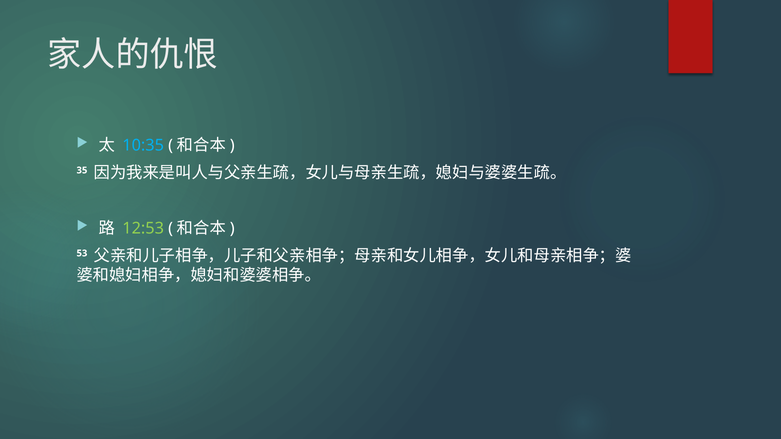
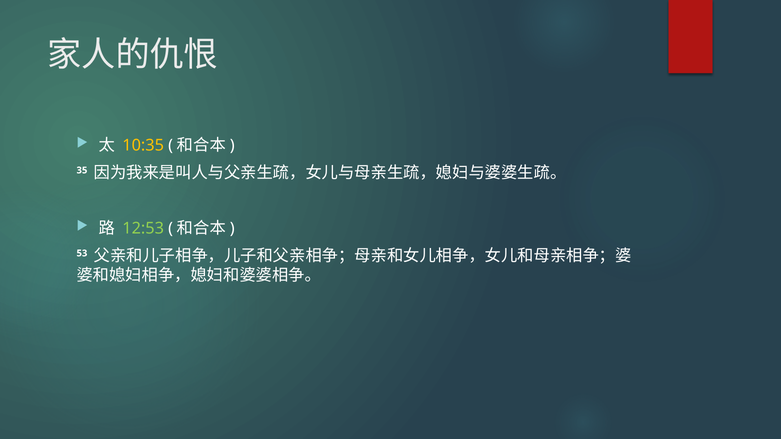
10:35 colour: light blue -> yellow (143, 145)
